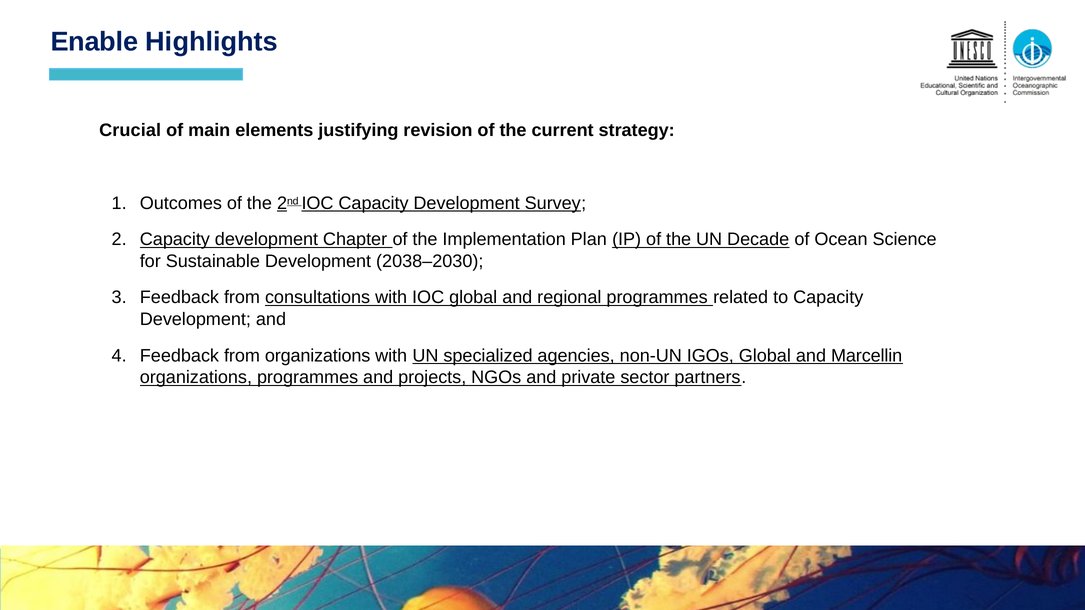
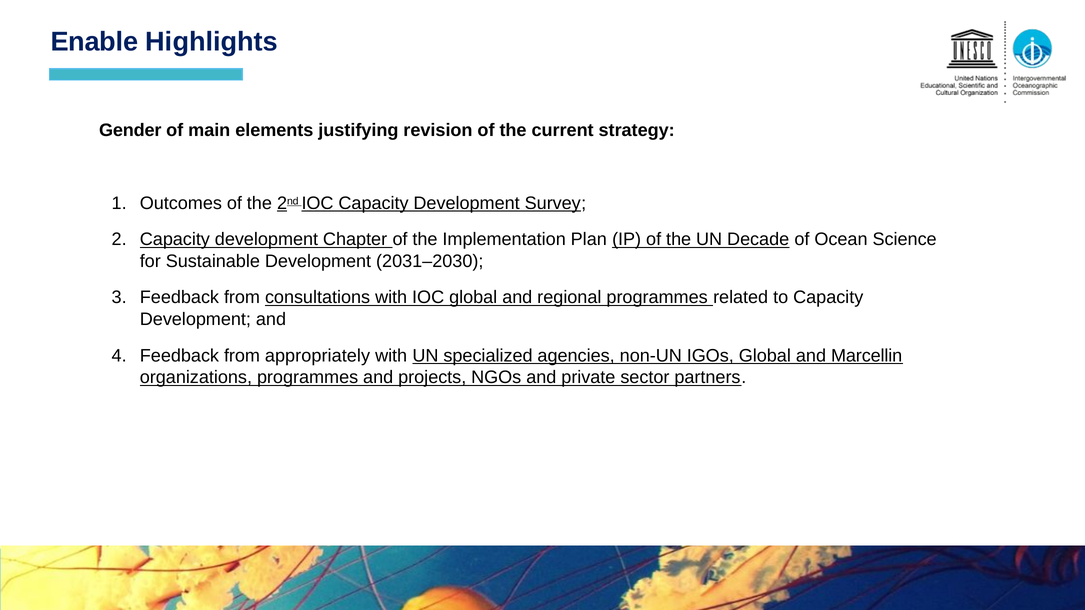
Crucial: Crucial -> Gender (130, 130)
2038–2030: 2038–2030 -> 2031–2030 (430, 261)
from organizations: organizations -> appropriately (317, 356)
